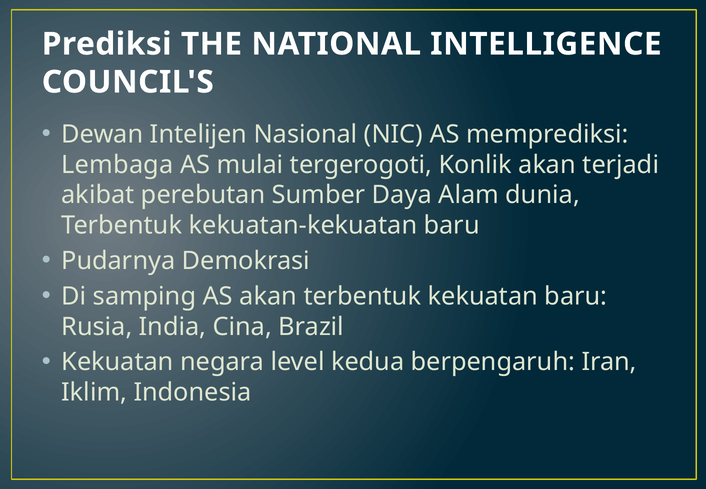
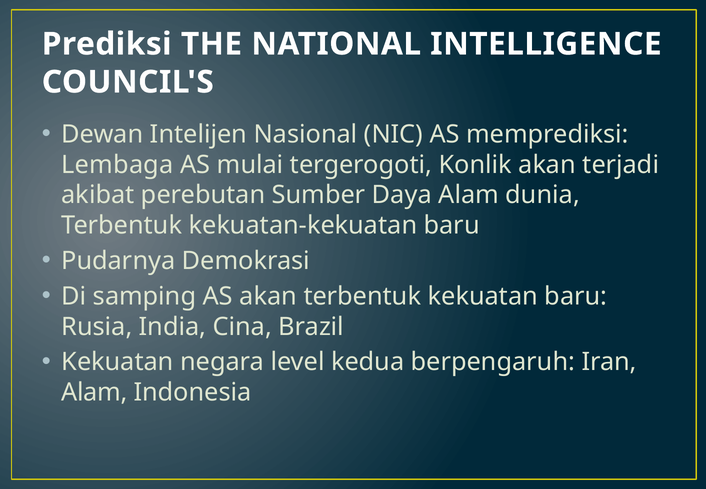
Iklim: Iklim -> Alam (94, 392)
